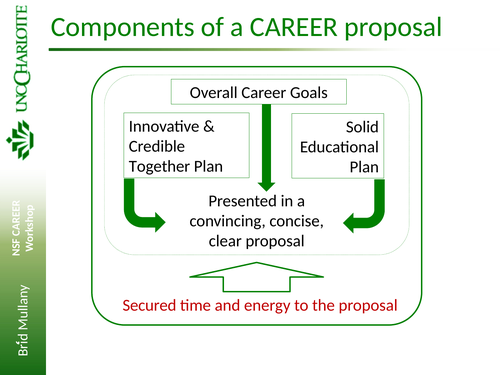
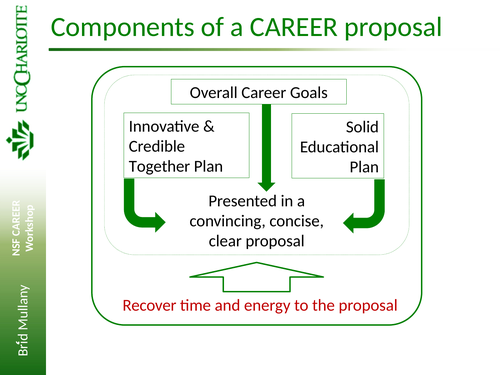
Secured: Secured -> Recover (149, 306)
